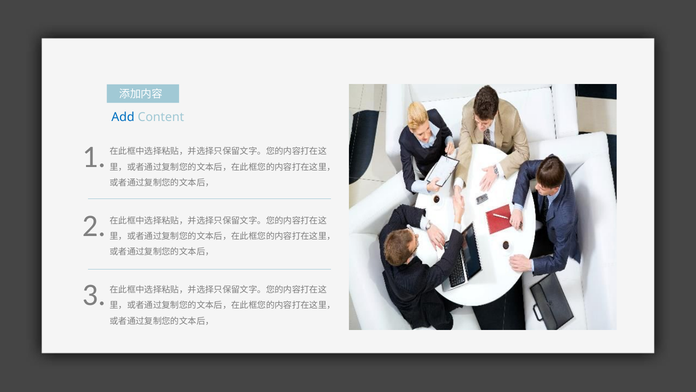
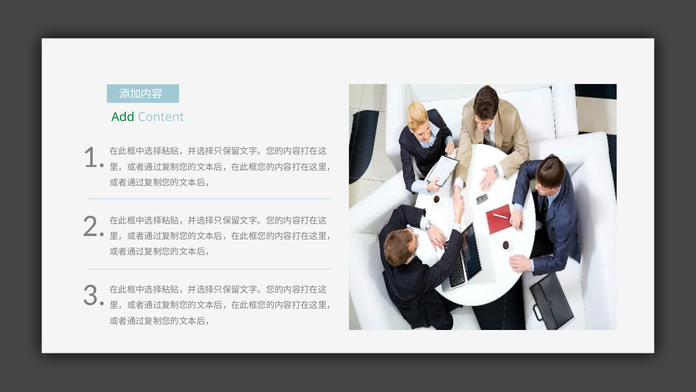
Add colour: blue -> green (123, 117)
